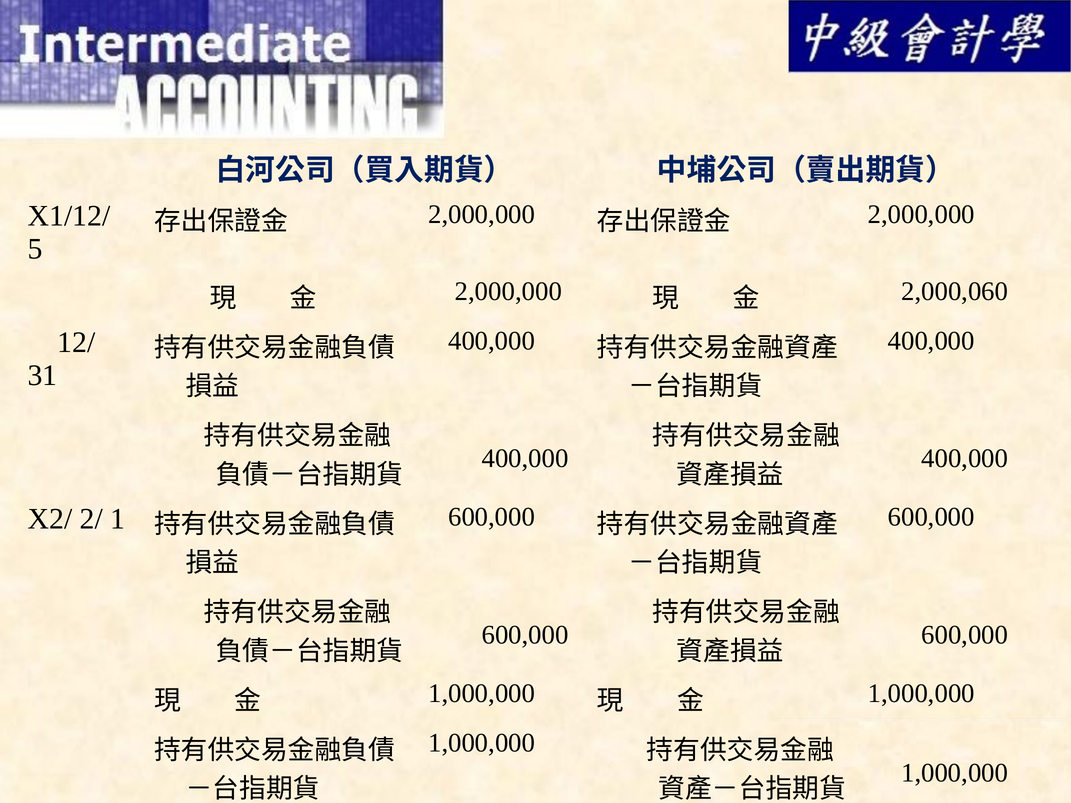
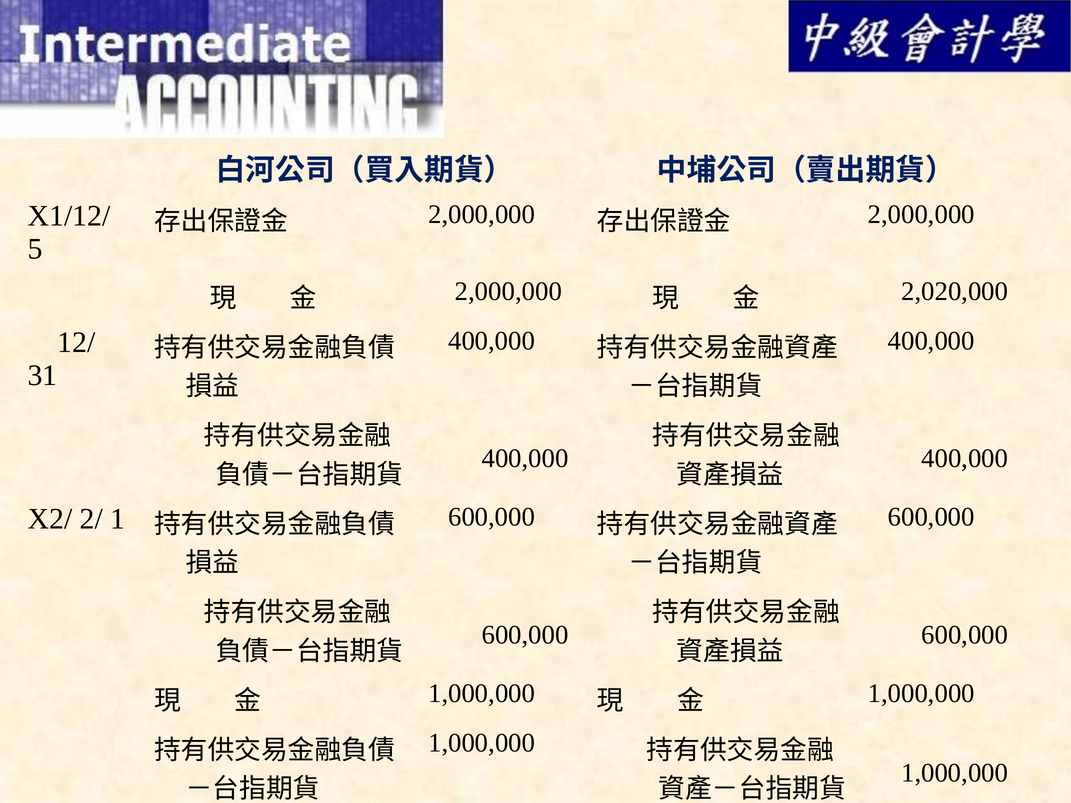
2,000,060: 2,000,060 -> 2,020,000 (955, 291)
